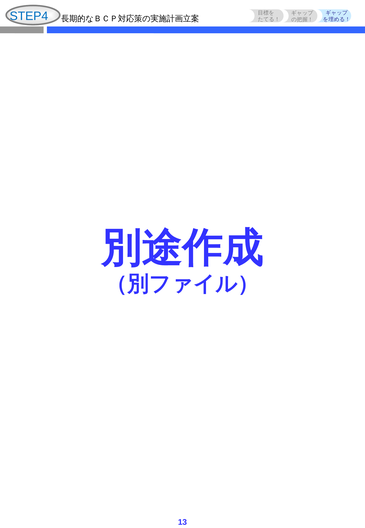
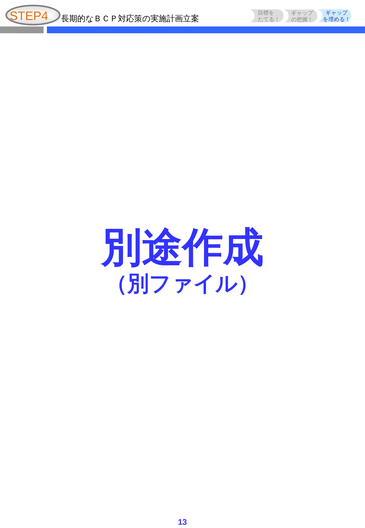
STEP4 colour: blue -> orange (29, 16)
